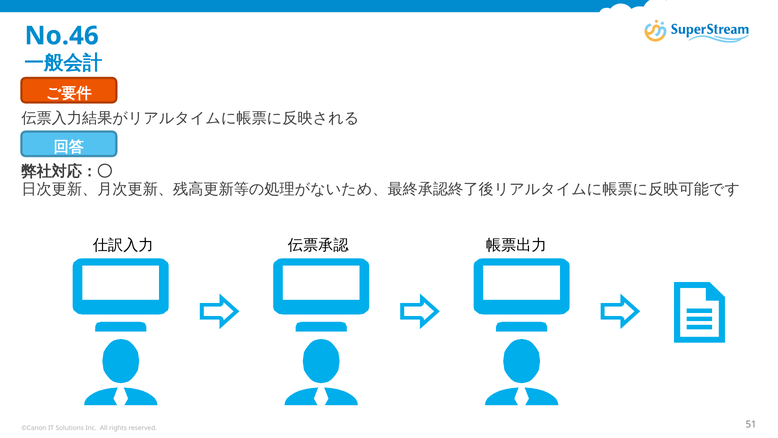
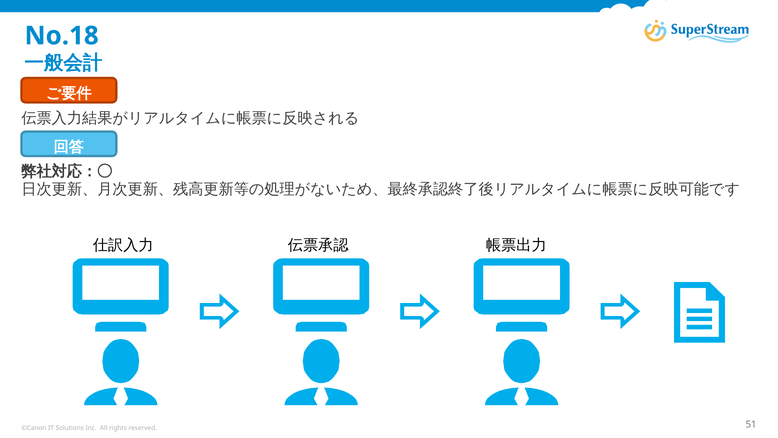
No.46: No.46 -> No.18 (62, 36)
